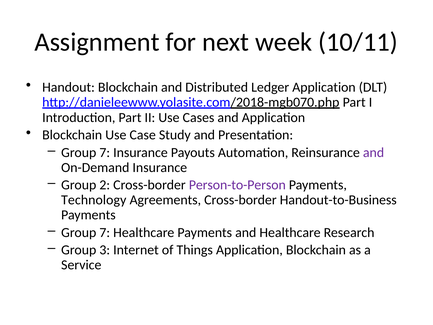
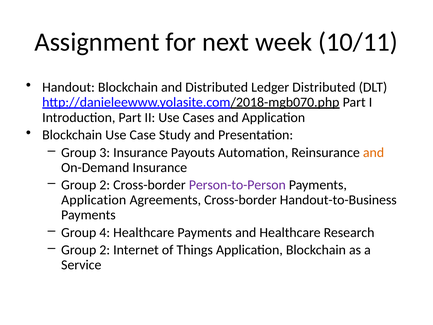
Ledger Application: Application -> Distributed (324, 87)
7: 7 -> 3 (105, 152)
and colour: purple -> orange (374, 152)
Technology: Technology -> Application (94, 200)
7: 7 -> 4 (105, 232)
3: 3 -> 2 (105, 250)
